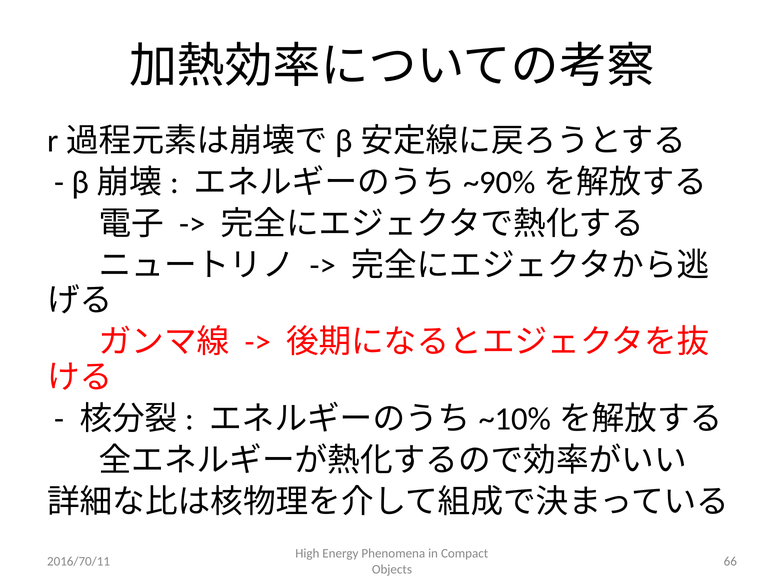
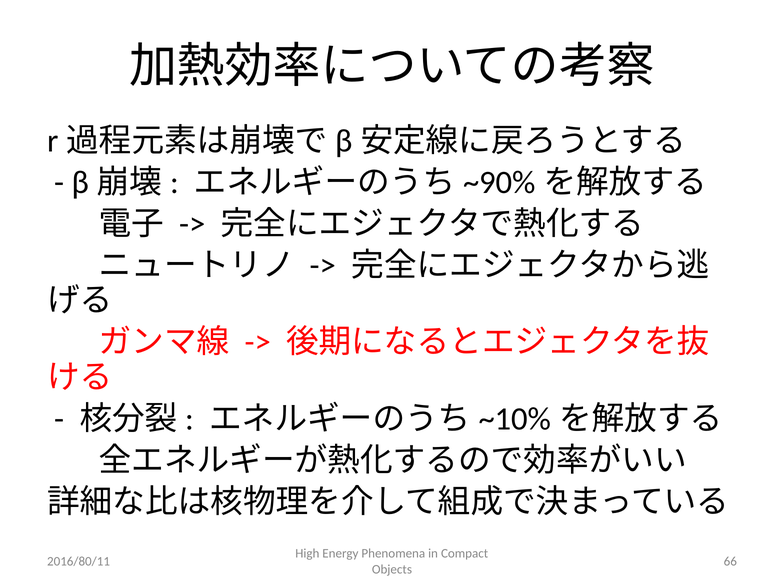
2016/70/11: 2016/70/11 -> 2016/80/11 (79, 562)
